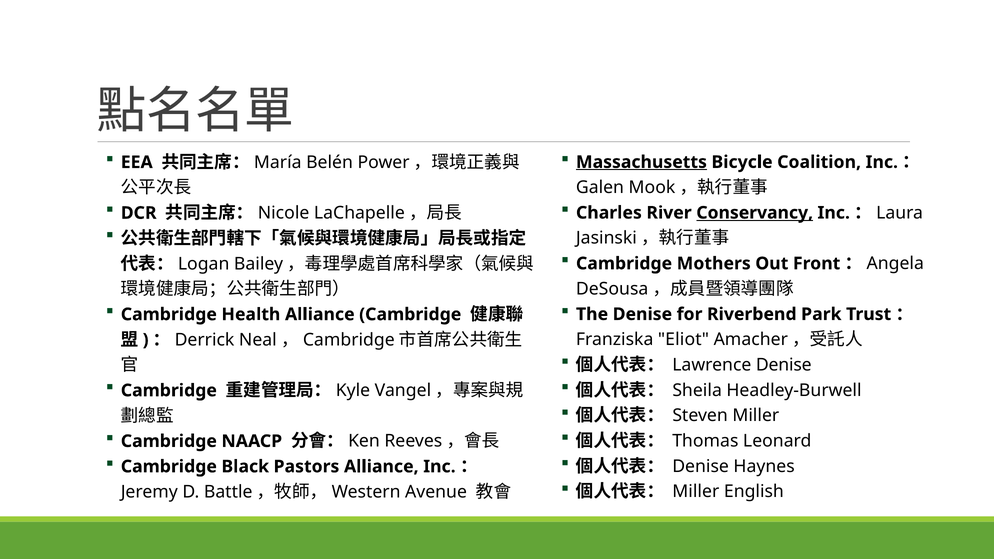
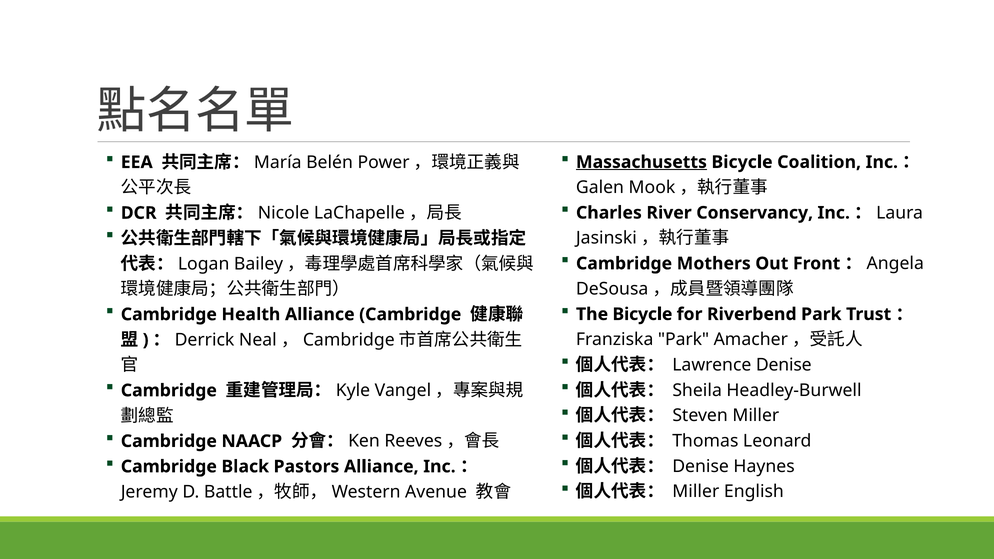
Conservancy underline: present -> none (755, 213)
The Denise: Denise -> Bicycle (642, 314)
Eliot: Eliot -> Park (684, 340)
